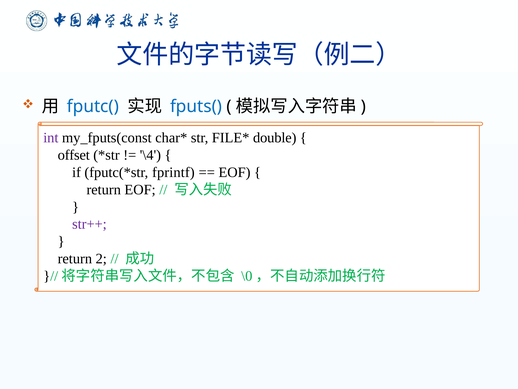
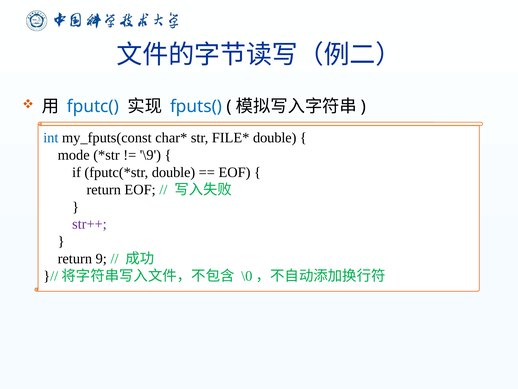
int colour: purple -> blue (51, 138)
offset: offset -> mode (74, 155)
\4: \4 -> \9 (150, 155)
fprintf: fprintf -> double (174, 172)
2: 2 -> 9 (101, 258)
